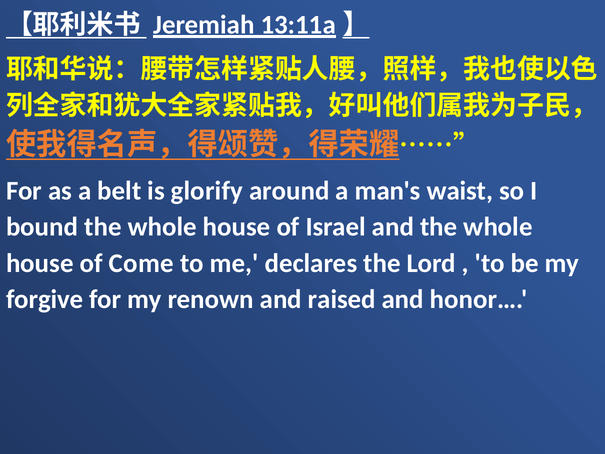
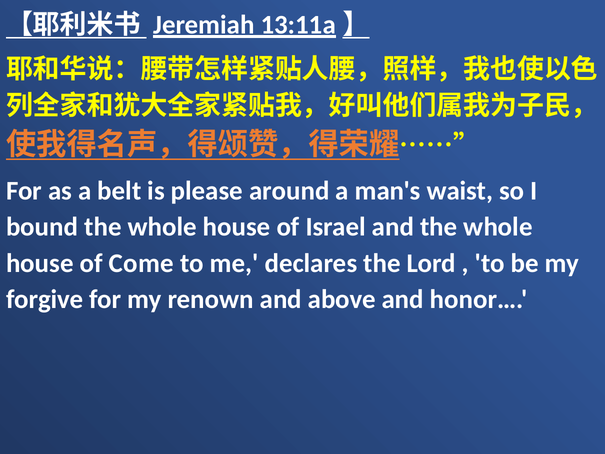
glorify: glorify -> please (207, 191)
raised: raised -> above (342, 299)
